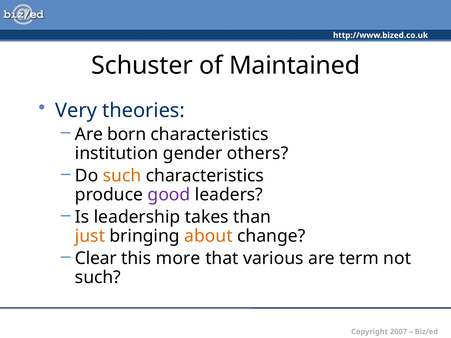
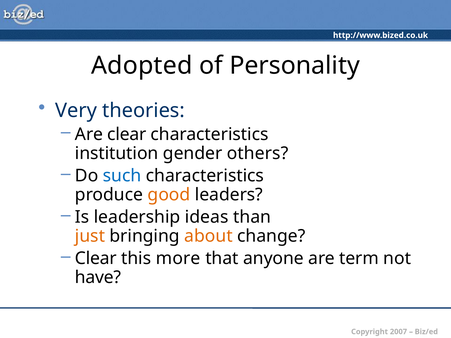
Schuster: Schuster -> Adopted (142, 66)
Maintained: Maintained -> Personality (295, 66)
Are born: born -> clear (127, 135)
such colour: orange -> blue (122, 176)
good colour: purple -> orange (169, 195)
takes: takes -> ideas (207, 217)
various: various -> anyone (273, 259)
such: such -> have (98, 278)
